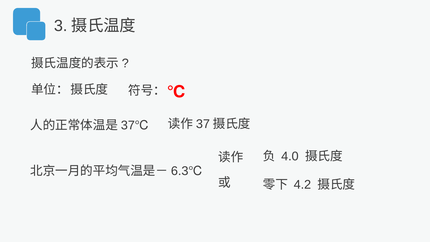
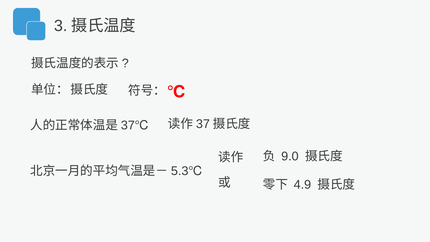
4.0: 4.0 -> 9.0 (290, 156)
6.3: 6.3 -> 5.3 (180, 171)
4.2: 4.2 -> 4.9 (302, 185)
